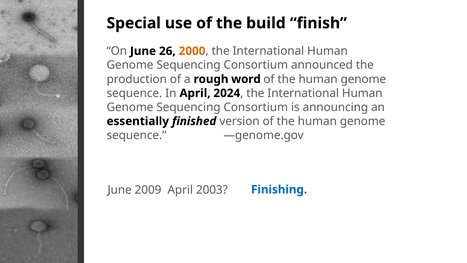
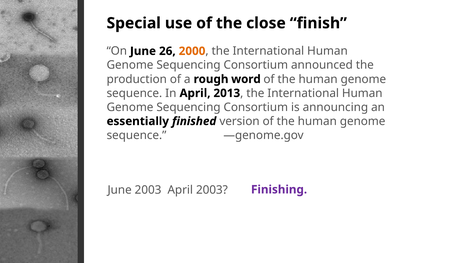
build: build -> close (266, 23)
2024: 2024 -> 2013 (227, 93)
June 2009: 2009 -> 2003 (148, 190)
Finishing colour: blue -> purple (279, 189)
